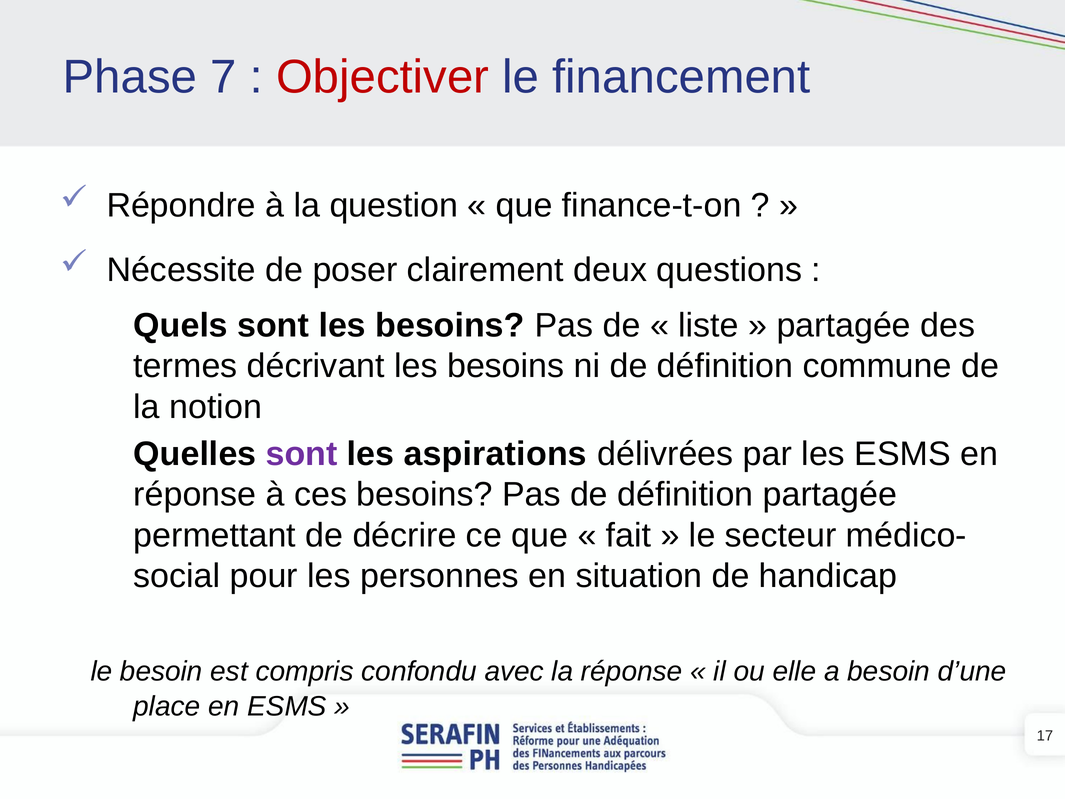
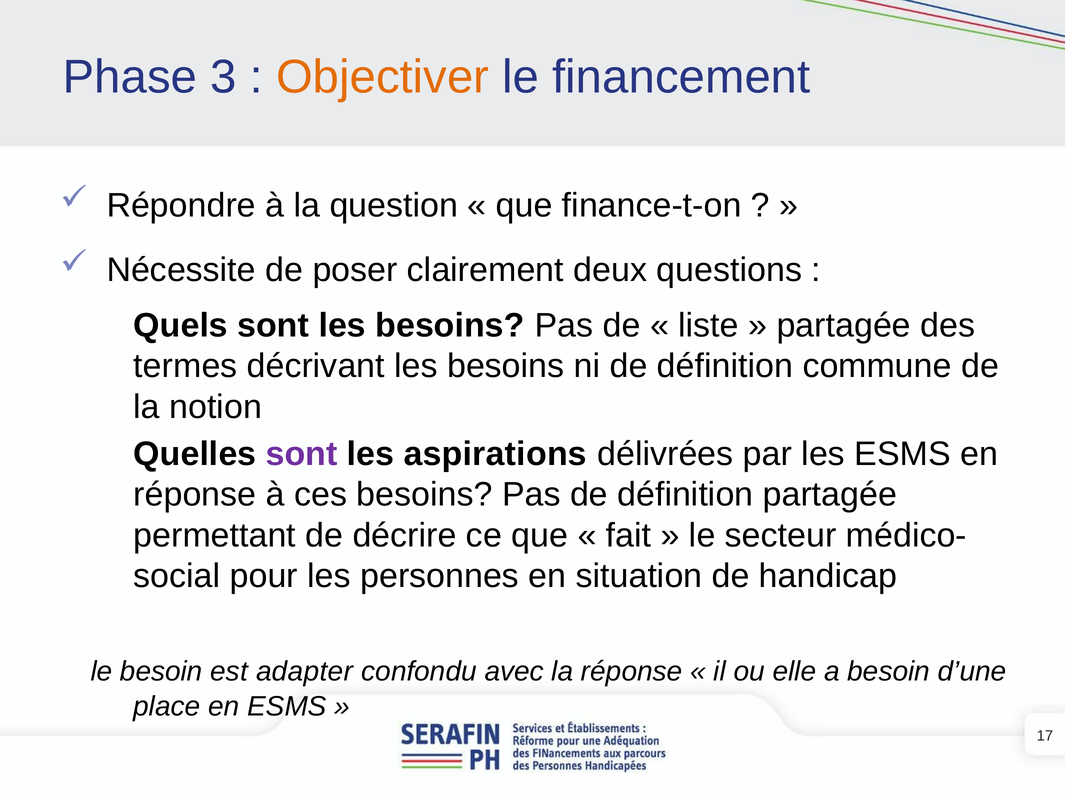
7: 7 -> 3 (223, 77)
Objectiver colour: red -> orange (383, 77)
compris: compris -> adapter (304, 671)
